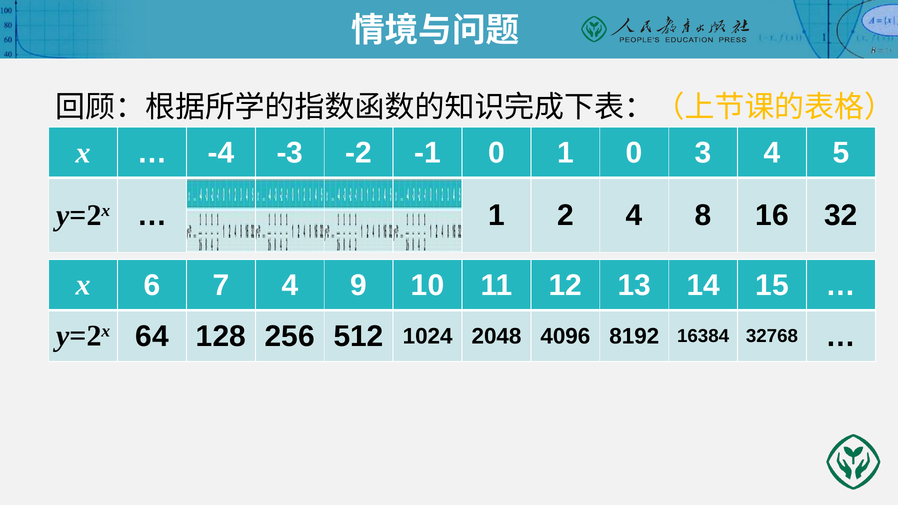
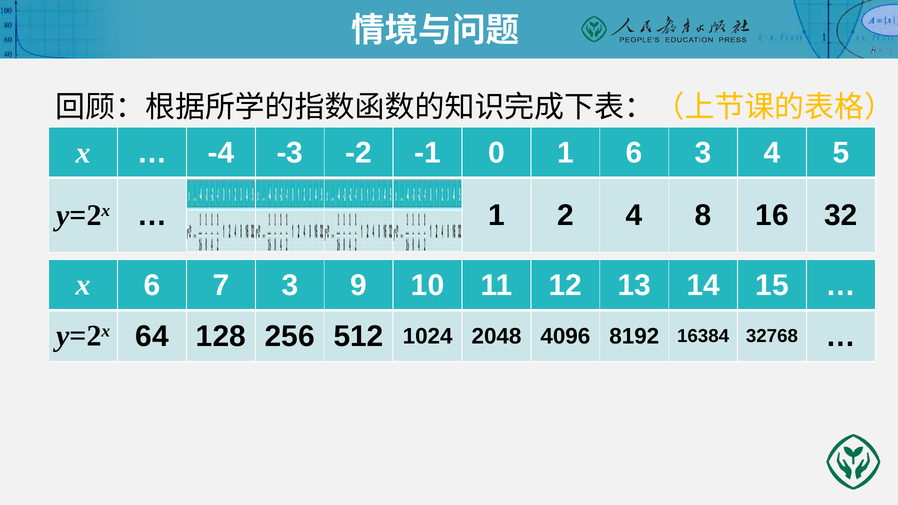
1 0: 0 -> 6 (634, 153)
7 4: 4 -> 3 (290, 285)
